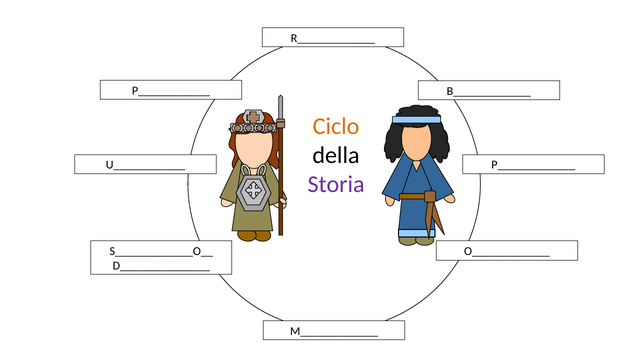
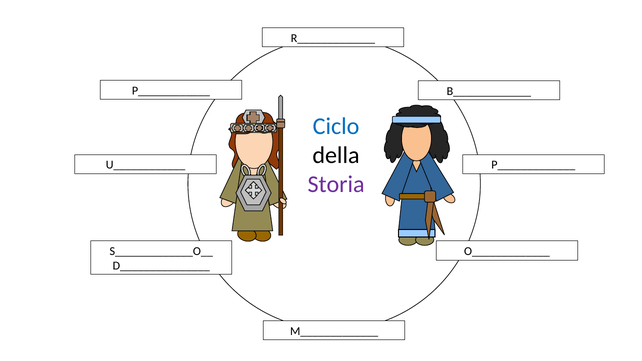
Ciclo colour: orange -> blue (336, 126)
